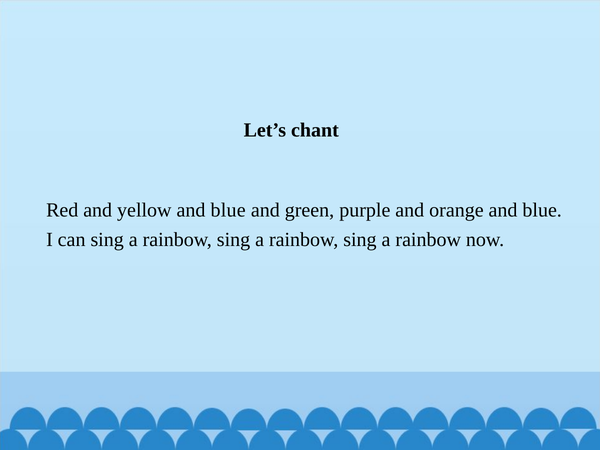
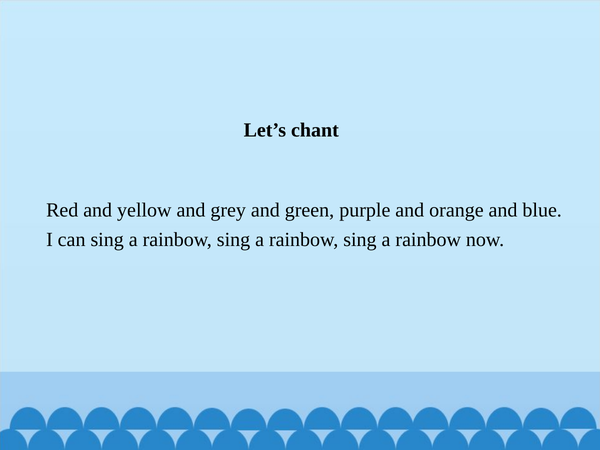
yellow and blue: blue -> grey (228, 210)
